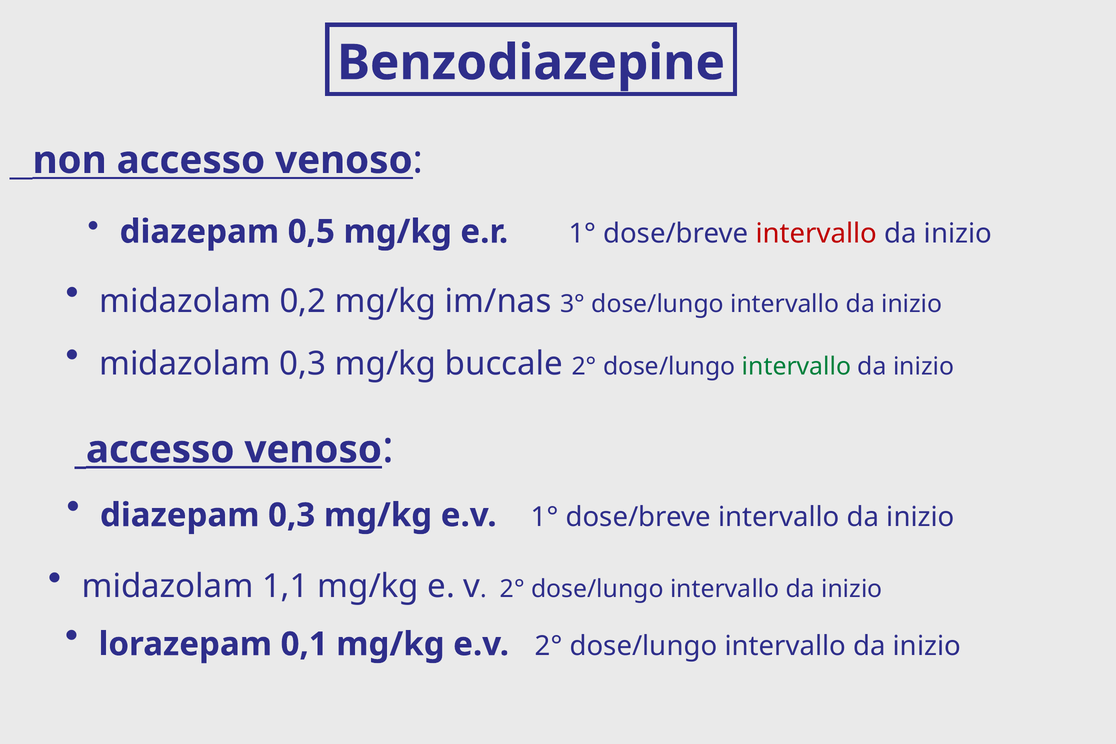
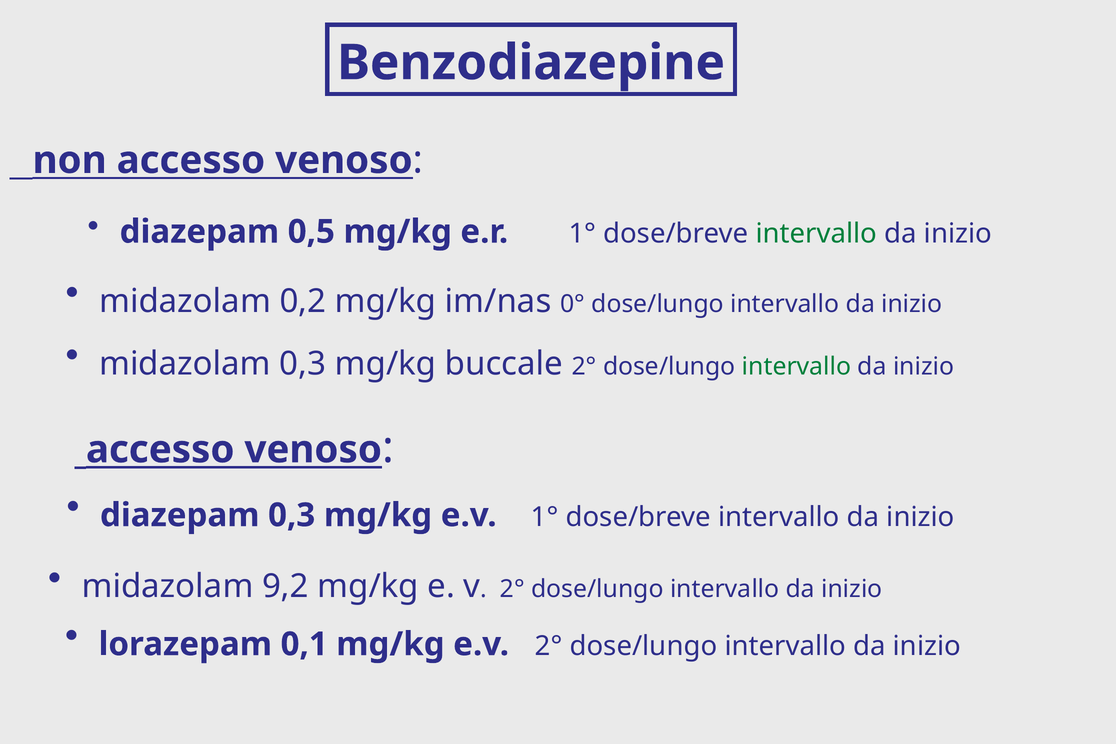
intervallo colour: red -> green (816, 234)
3°: 3° -> 0° (572, 304)
1,1: 1,1 -> 9,2 (285, 586)
